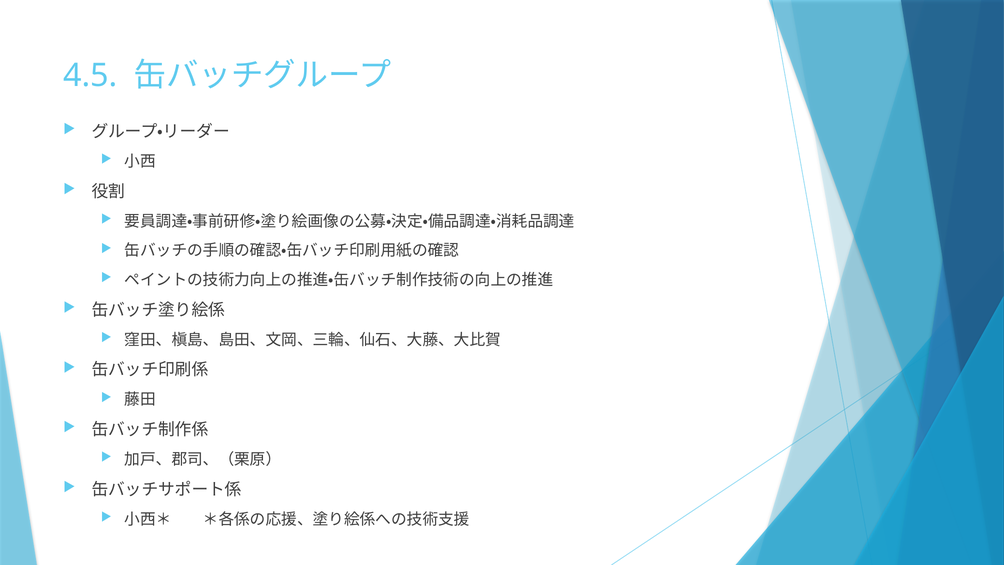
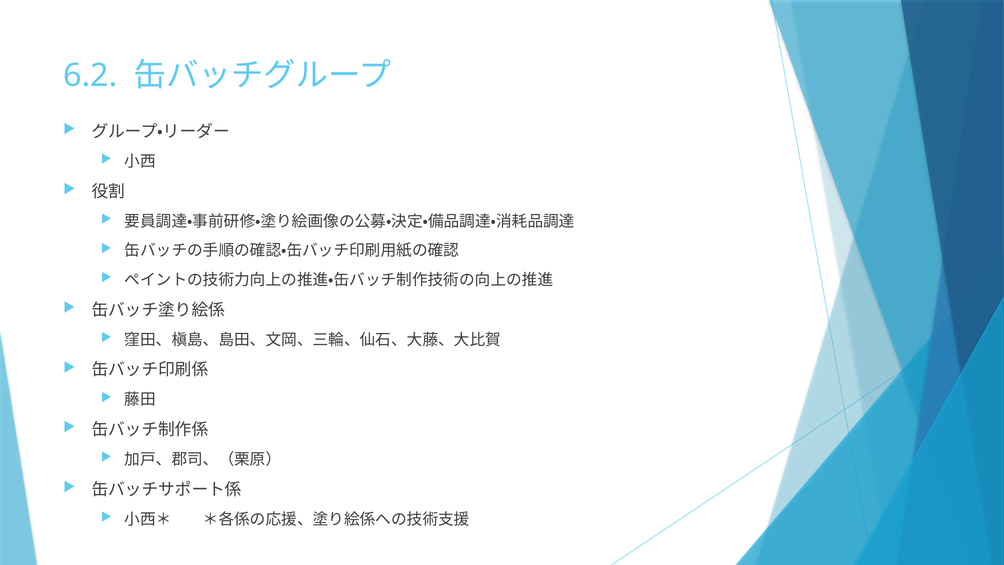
4.5: 4.5 -> 6.2 (90, 76)
